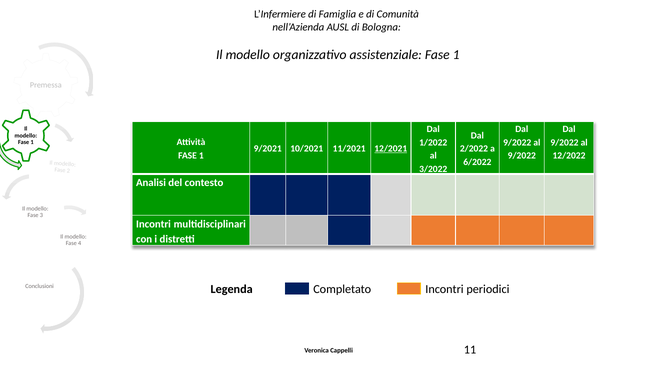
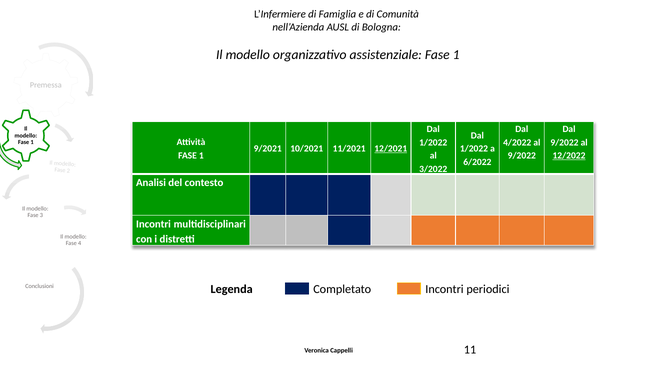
9/2022: 9/2022 -> 4/2022 (517, 142)
2/2022: 2/2022 -> 1/2022 (474, 149)
12/2022 underline: none -> present (569, 156)
